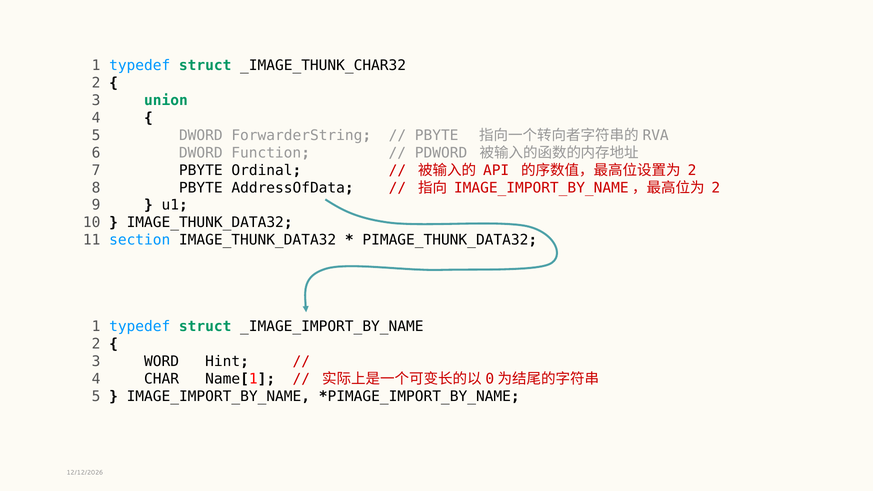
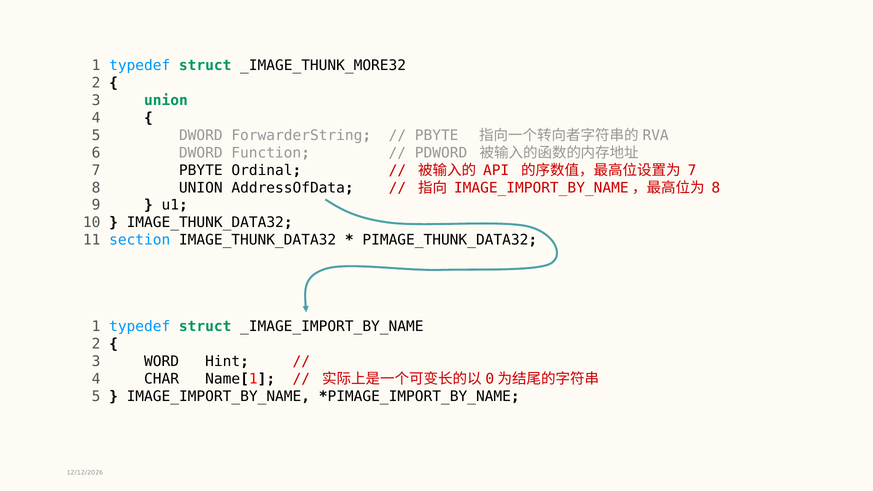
_IMAGE_THUNK_CHAR32: _IMAGE_THUNK_CHAR32 -> _IMAGE_THUNK_MORE32 (323, 66)
2: 2 -> 7 (692, 170)
8 PBYTE: PBYTE -> UNION (201, 188)
2: 2 -> 8 (716, 188)
